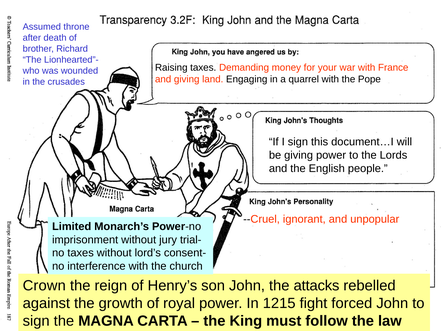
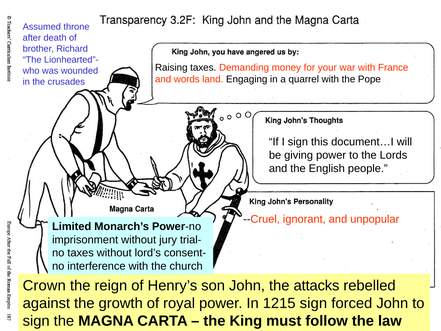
and giving: giving -> words (187, 79)
1215 fight: fight -> sign (313, 303)
